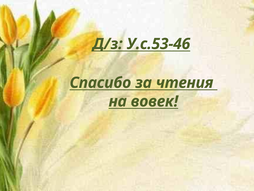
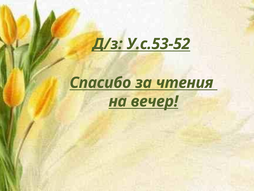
У.с.53-46: У.с.53-46 -> У.с.53-52 (158, 44)
вовек: вовек -> вечер (155, 101)
